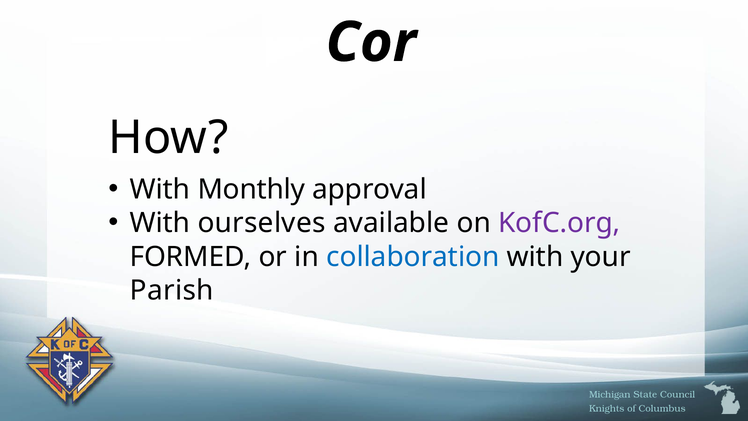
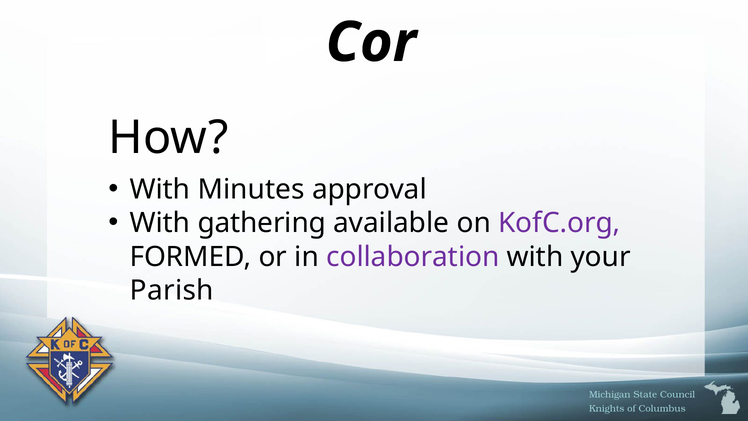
Monthly: Monthly -> Minutes (251, 189)
ourselves: ourselves -> gathering (262, 223)
collaboration colour: blue -> purple (413, 257)
